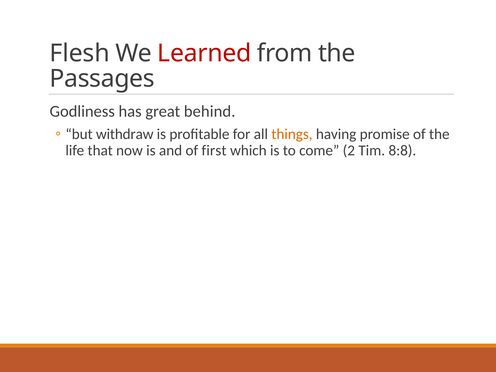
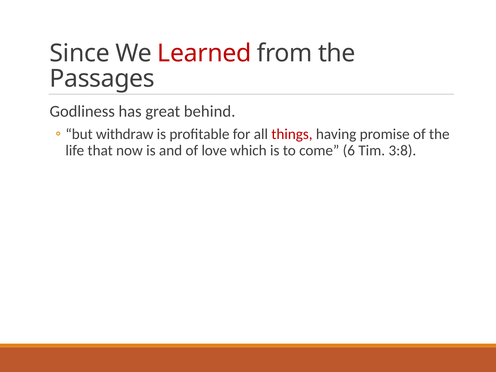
Flesh: Flesh -> Since (80, 53)
things colour: orange -> red (292, 134)
first: first -> love (214, 150)
2: 2 -> 6 (349, 150)
8:8: 8:8 -> 3:8 (402, 150)
